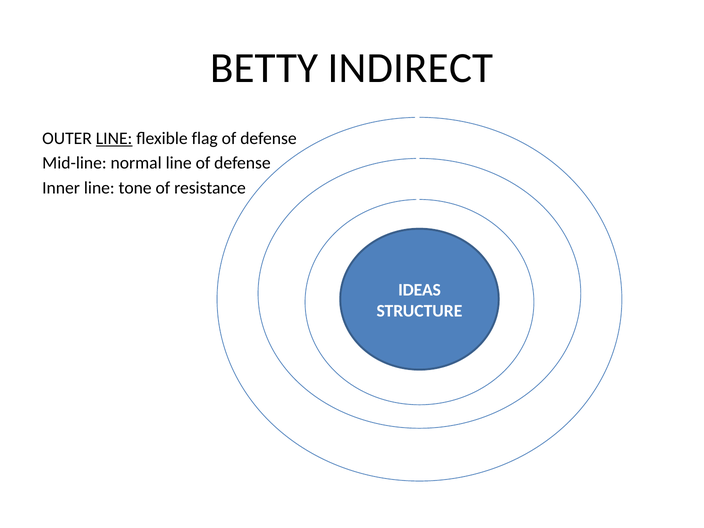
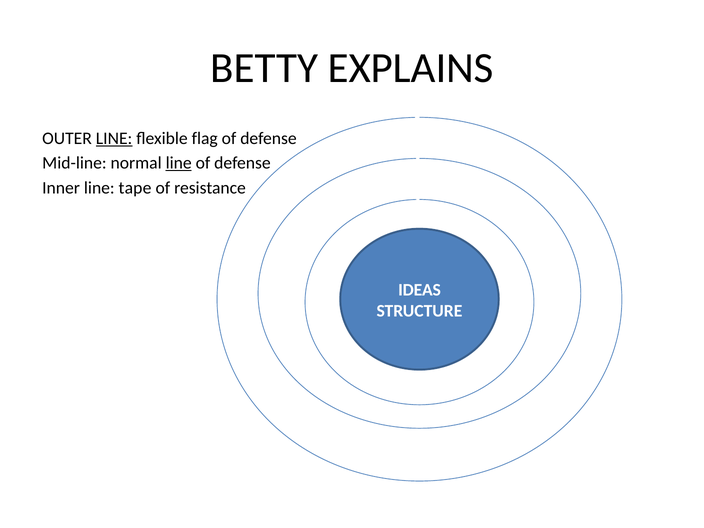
INDIRECT: INDIRECT -> EXPLAINS (411, 68)
line underline: none -> present (179, 163)
tone: tone -> tape (135, 188)
